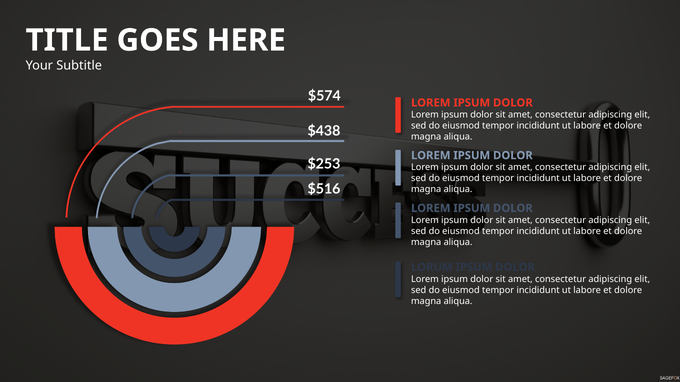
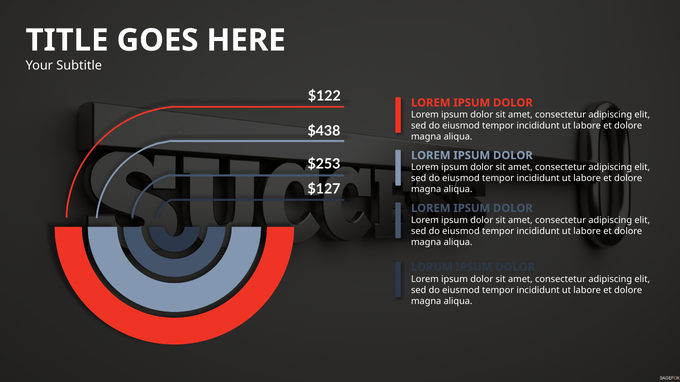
$574: $574 -> $122 (324, 96)
$516: $516 -> $127 (324, 190)
